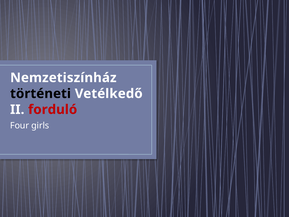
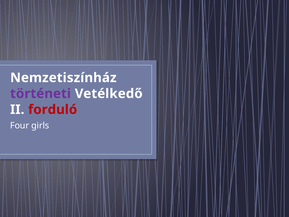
történeti colour: black -> purple (41, 94)
